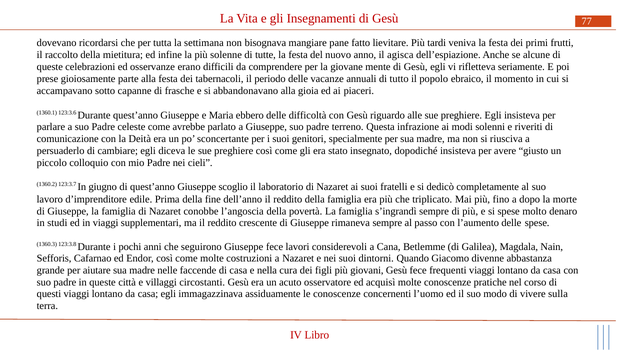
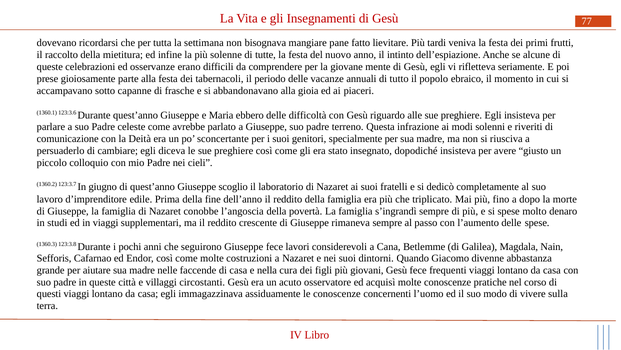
agisca: agisca -> intinto (400, 55)
